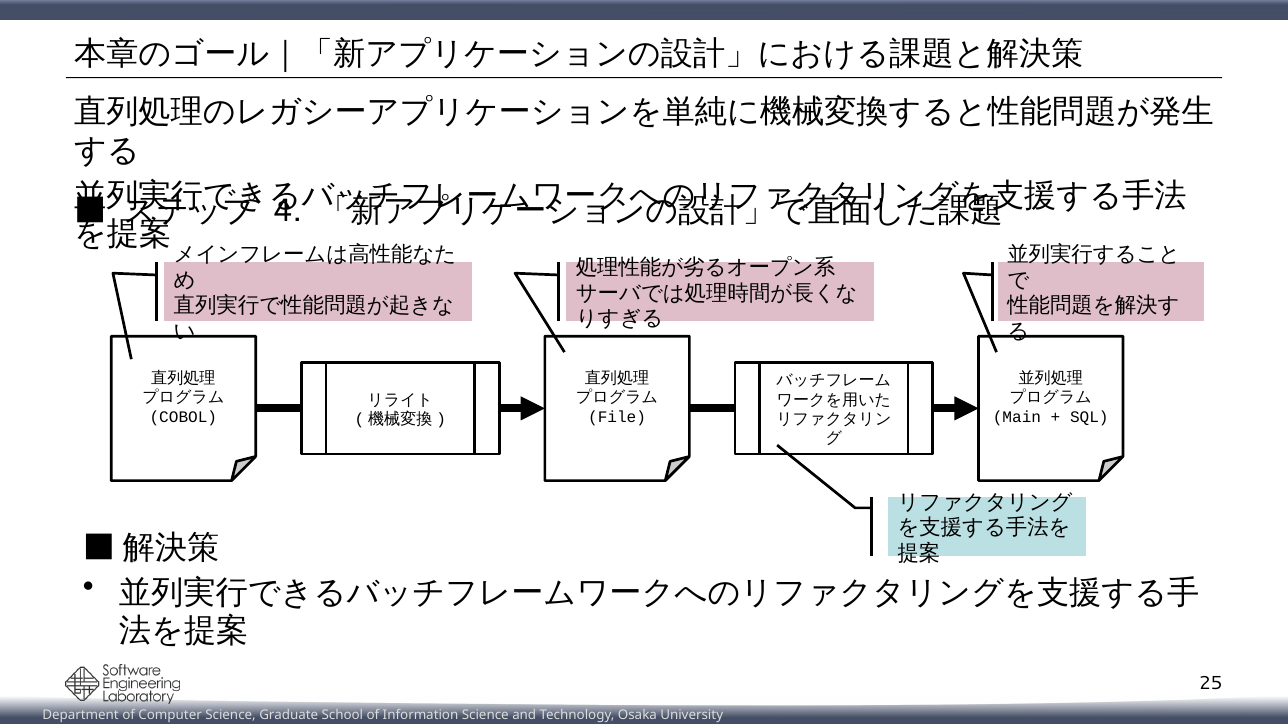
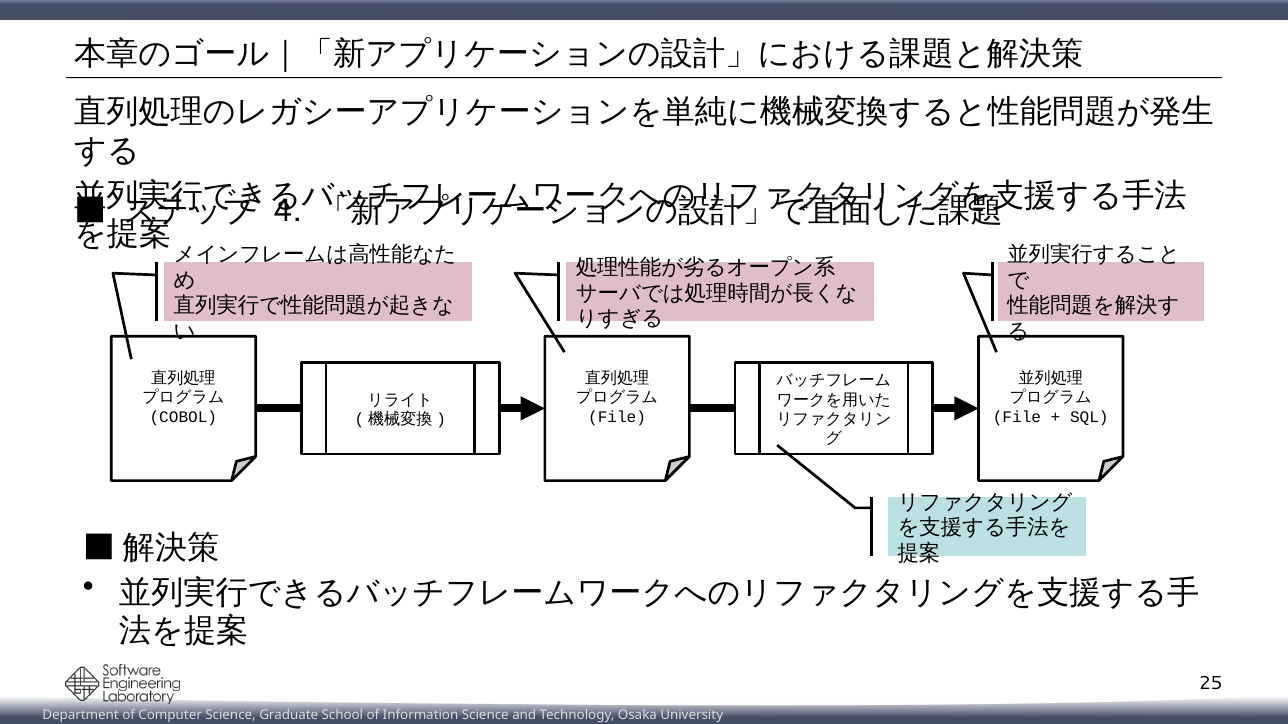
Main: Main -> File (1017, 417)
